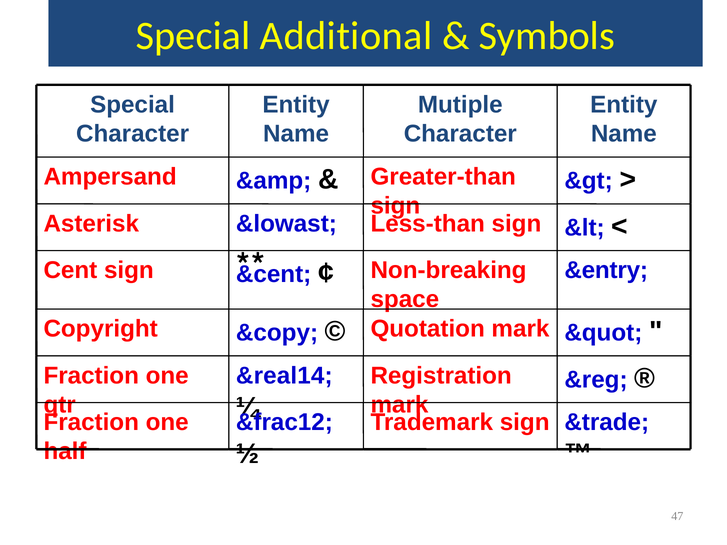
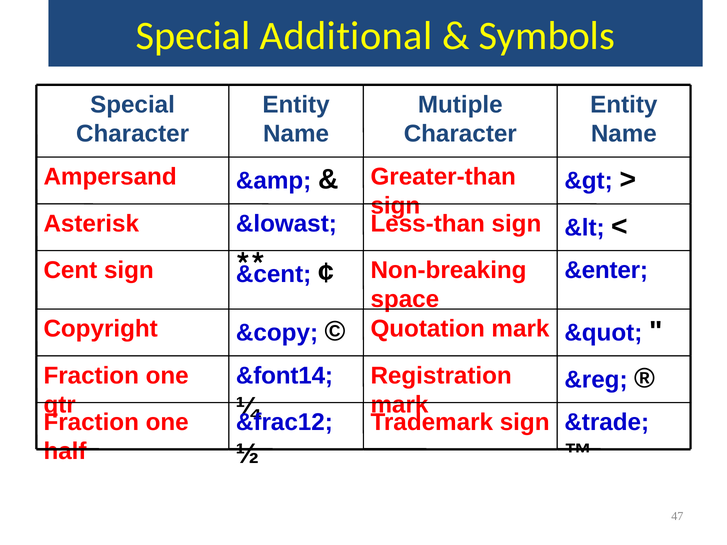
&entry: &entry -> &enter (606, 270)
&real14: &real14 -> &font14 (285, 376)
